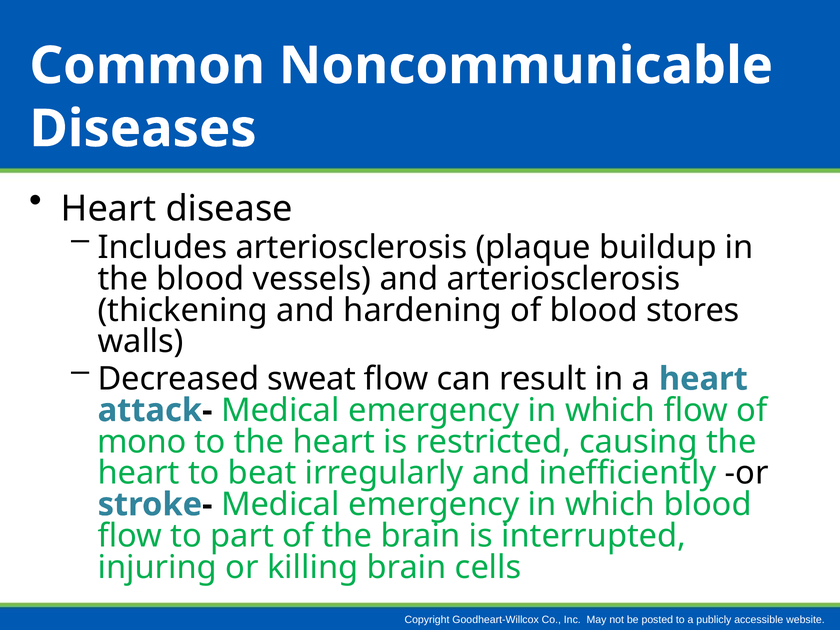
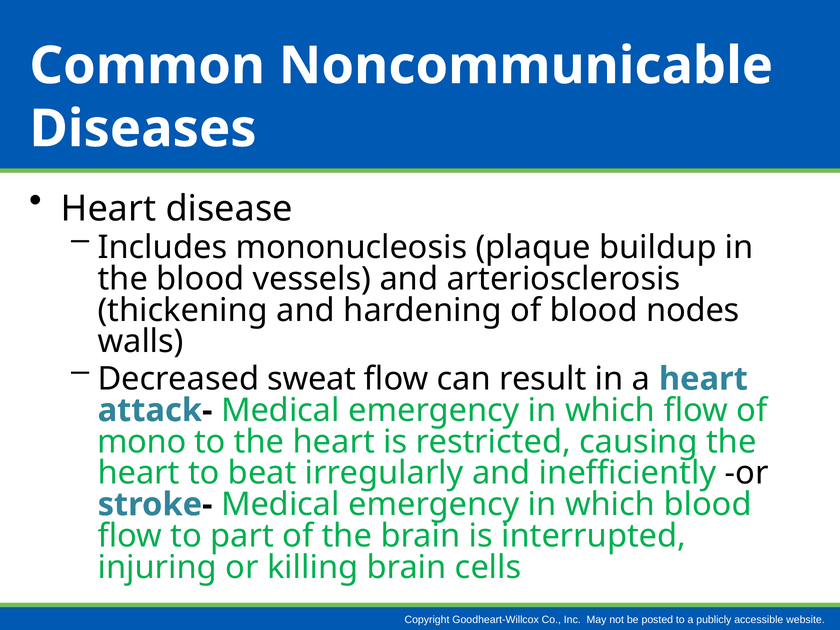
Includes arteriosclerosis: arteriosclerosis -> mononucleosis (351, 247)
stores: stores -> nodes (693, 310)
